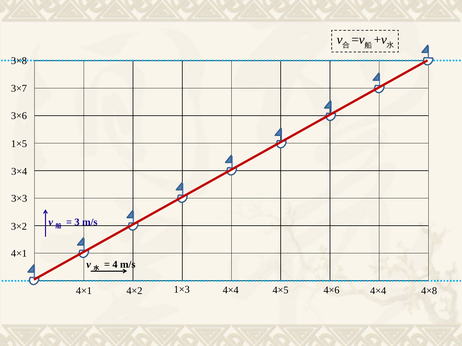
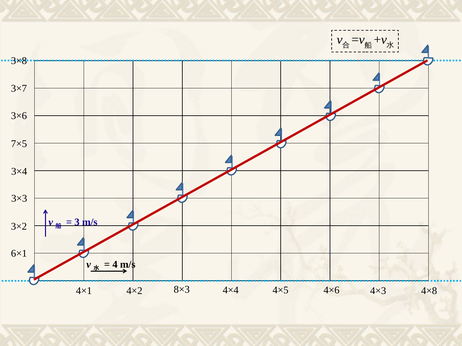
1×5: 1×5 -> 7×5 (19, 144)
4×1: 4×1 -> 6×1 (19, 254)
1×3: 1×3 -> 8×3 (182, 290)
4×6 4×4: 4×4 -> 4×3 (378, 291)
